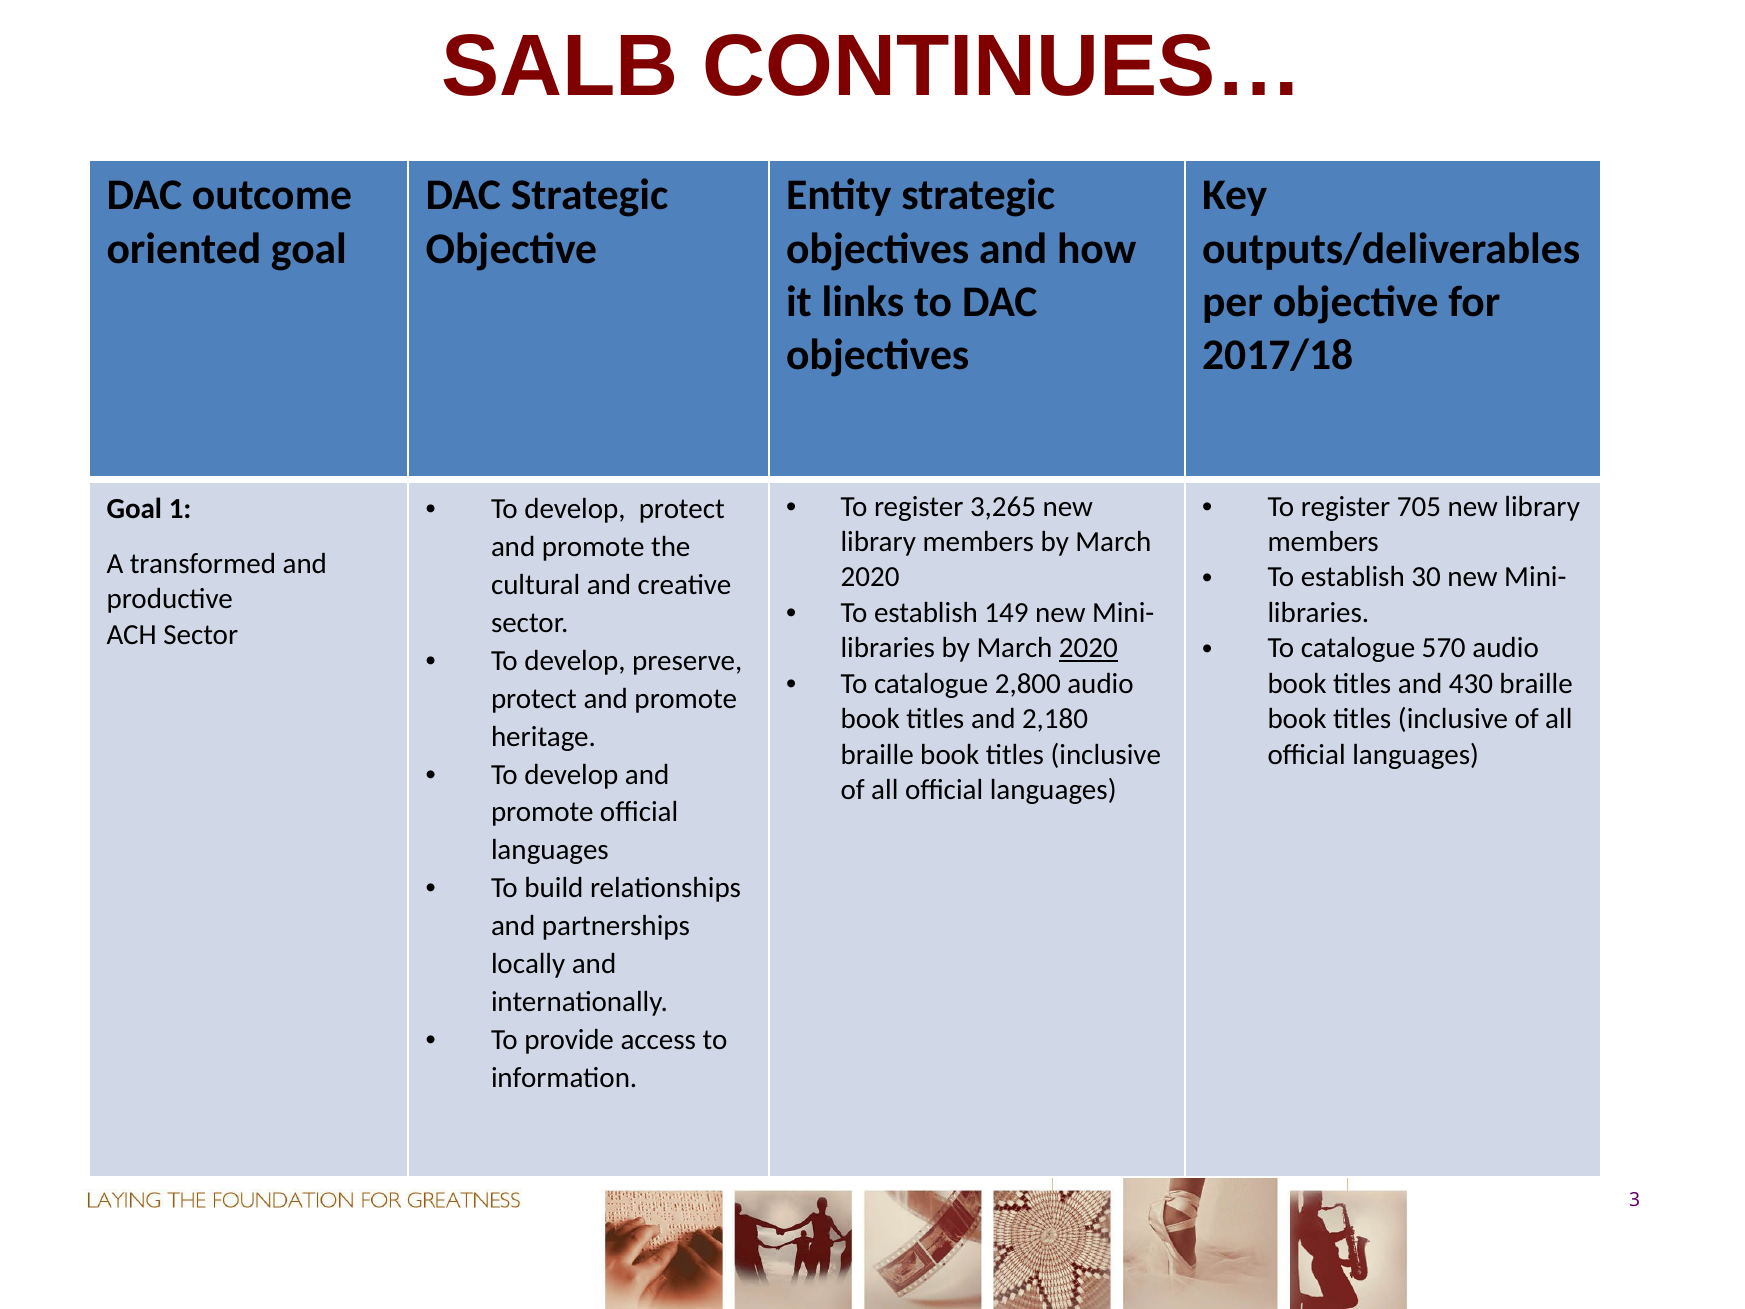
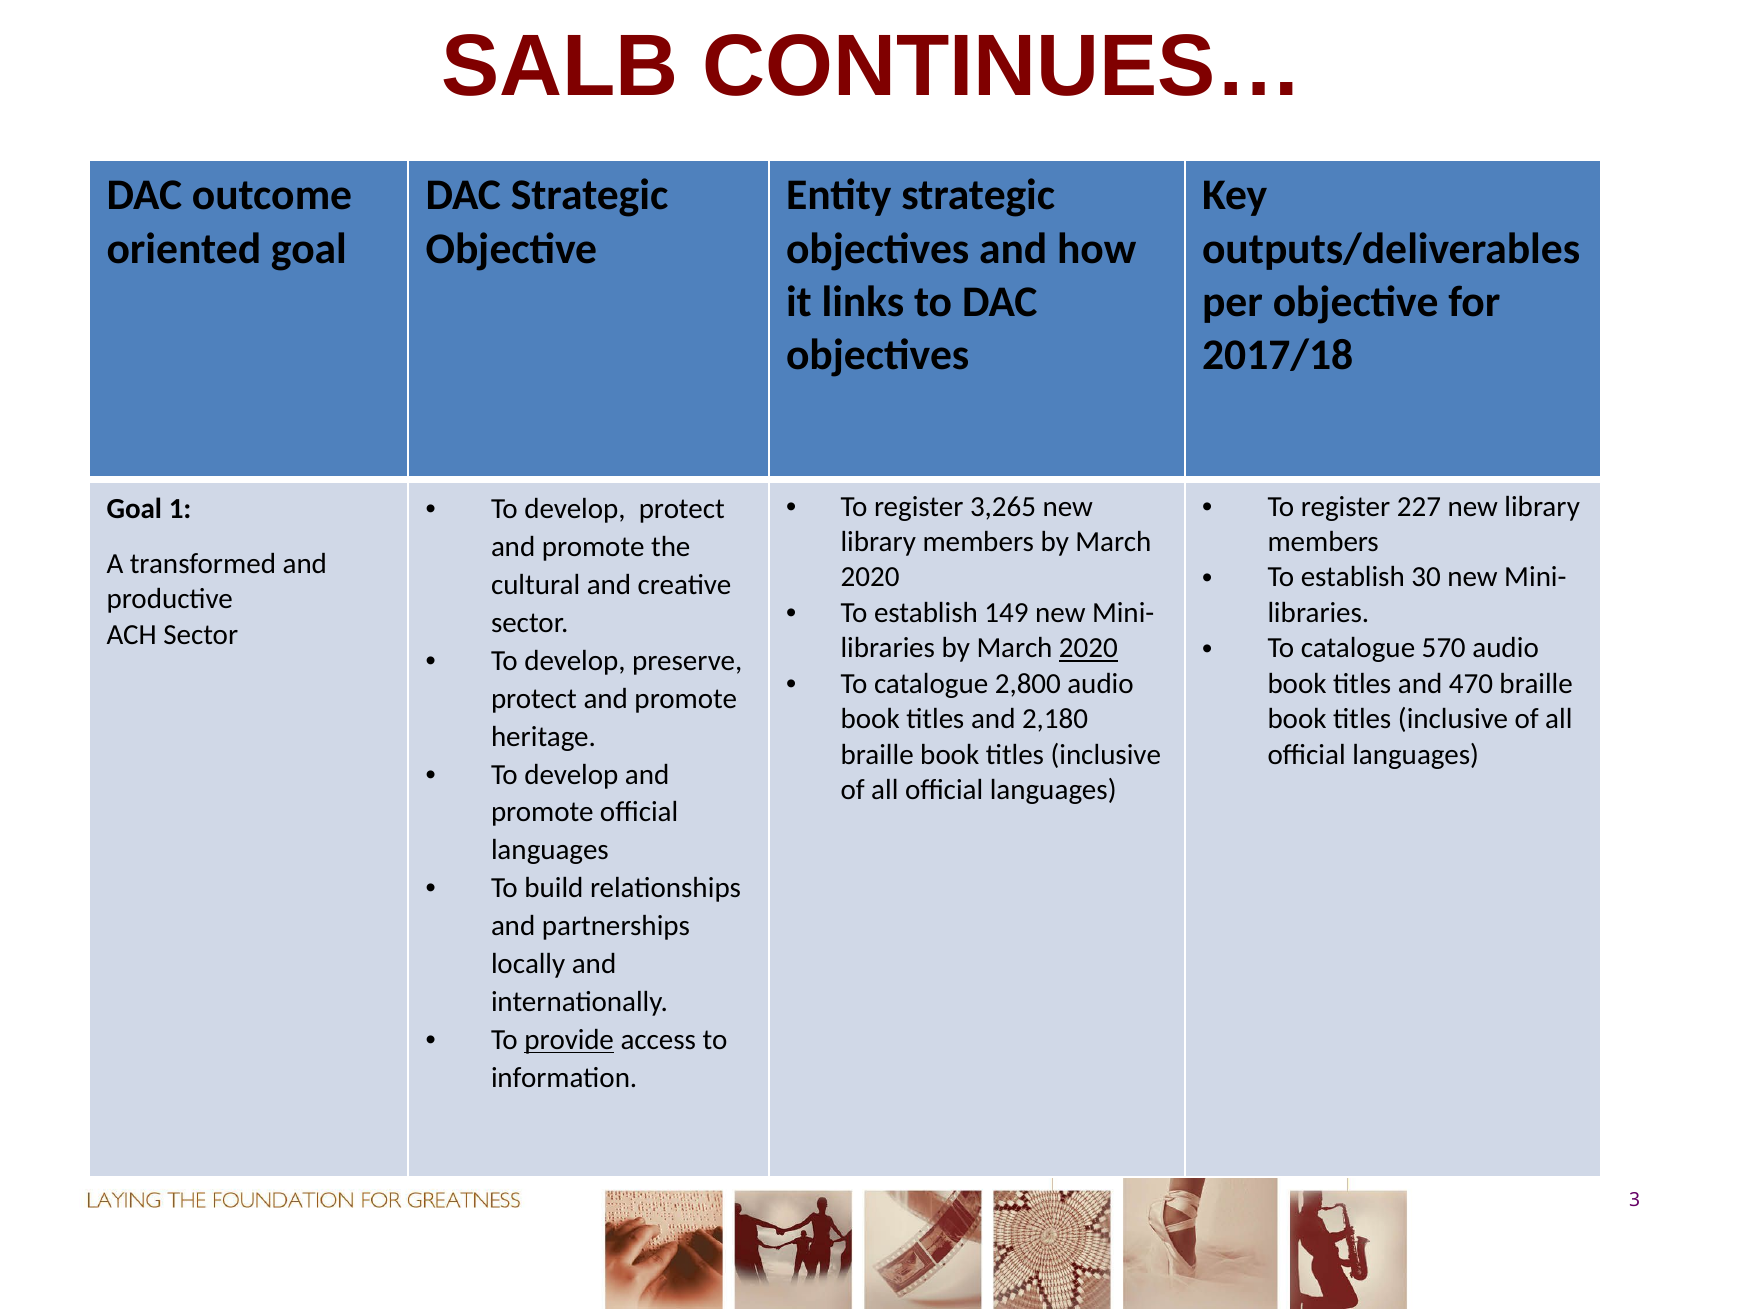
705: 705 -> 227 (1419, 506)
430: 430 -> 470 (1471, 684)
provide underline: none -> present (569, 1040)
